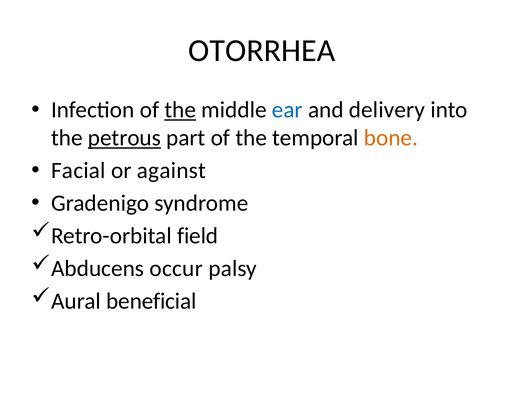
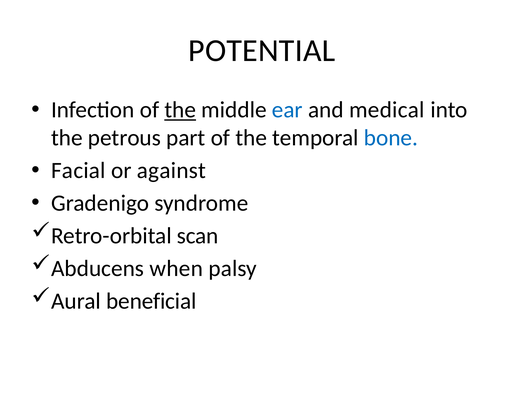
OTORRHEA: OTORRHEA -> POTENTIAL (262, 51)
delivery: delivery -> medical (387, 110)
petrous underline: present -> none (124, 138)
bone colour: orange -> blue (391, 138)
field: field -> scan (198, 236)
occur: occur -> when (176, 268)
